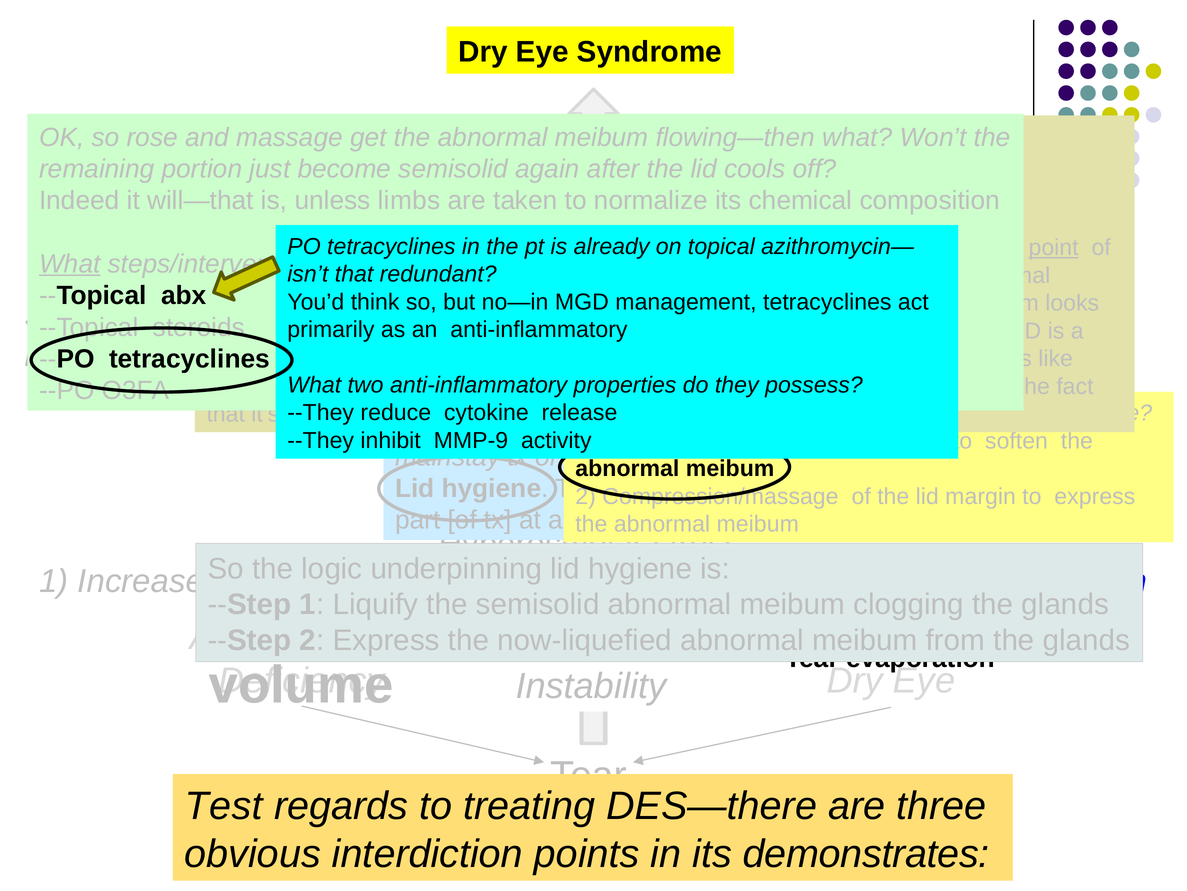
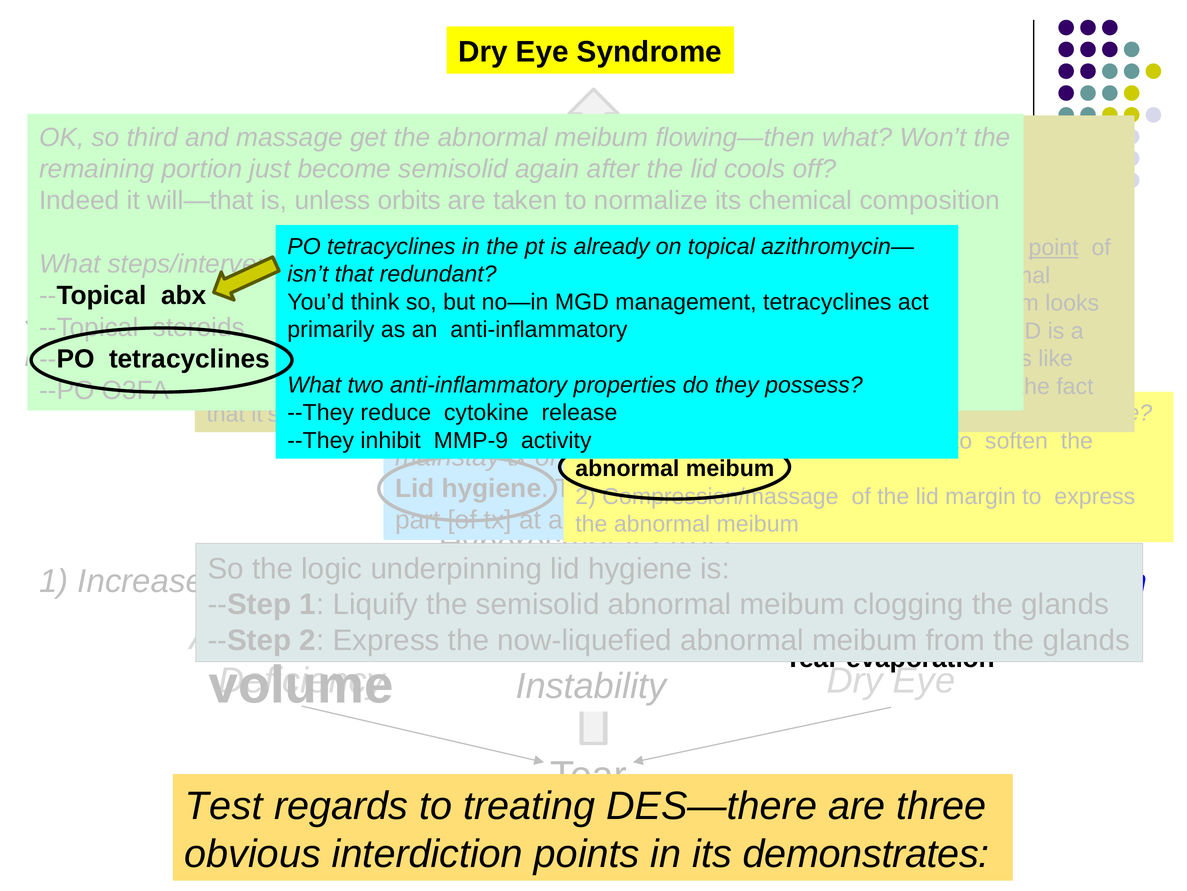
rose: rose -> third (152, 137)
limbs: limbs -> orbits (409, 201)
What underline: present -> none (70, 264)
